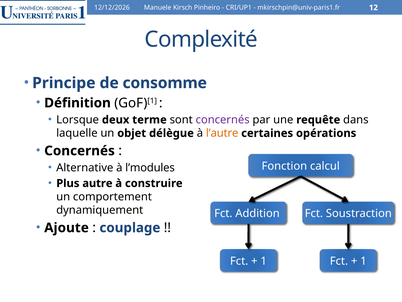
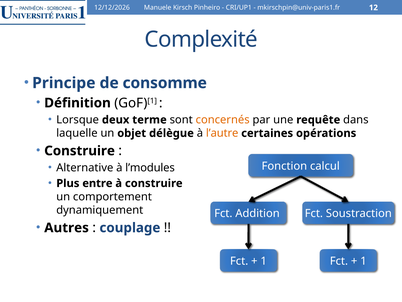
concernés colour: purple -> orange (223, 120)
Concernés: Concernés -> Construire (80, 151)
autre: autre -> entre (97, 183)
Ajoute: Ajoute -> Autres (67, 227)
